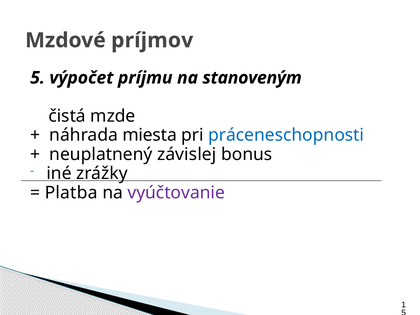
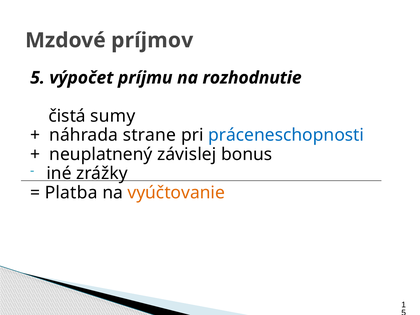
stanoveným: stanoveným -> rozhodnutie (252, 78)
mzde: mzde -> sumy (113, 116)
miesta: miesta -> strane (149, 135)
vyúčtovanie colour: purple -> orange (176, 193)
